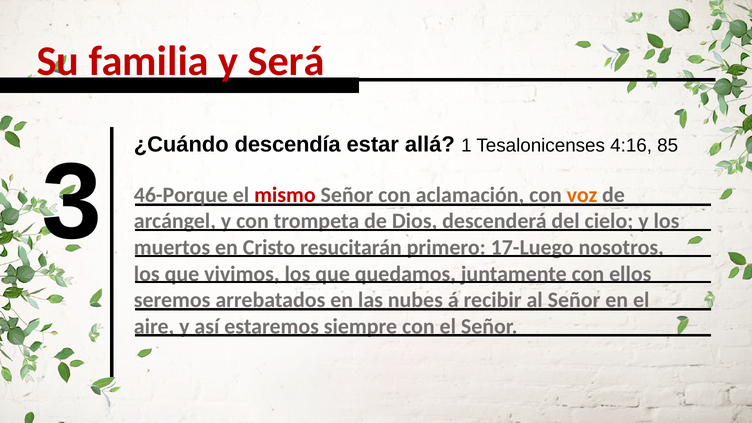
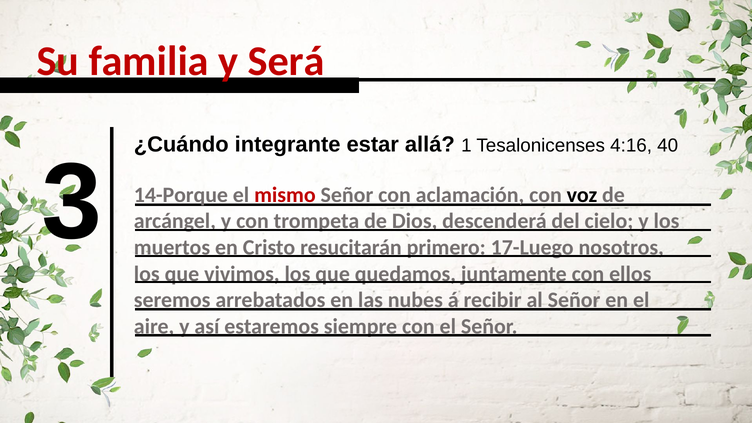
descendía: descendía -> integrante (288, 145)
85: 85 -> 40 (668, 146)
46-Porque: 46-Porque -> 14-Porque (181, 195)
voz colour: orange -> black (582, 195)
